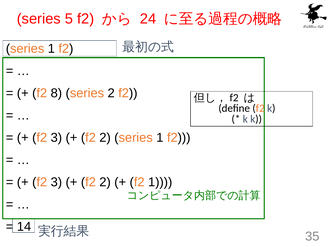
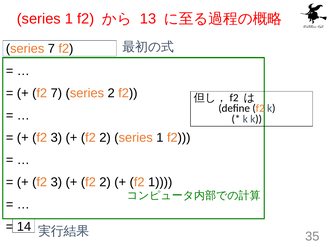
5: 5 -> 1 (69, 19)
24: 24 -> 13 (148, 19)
1: 1 -> 7 (51, 49)
f2 8: 8 -> 7 (56, 93)
